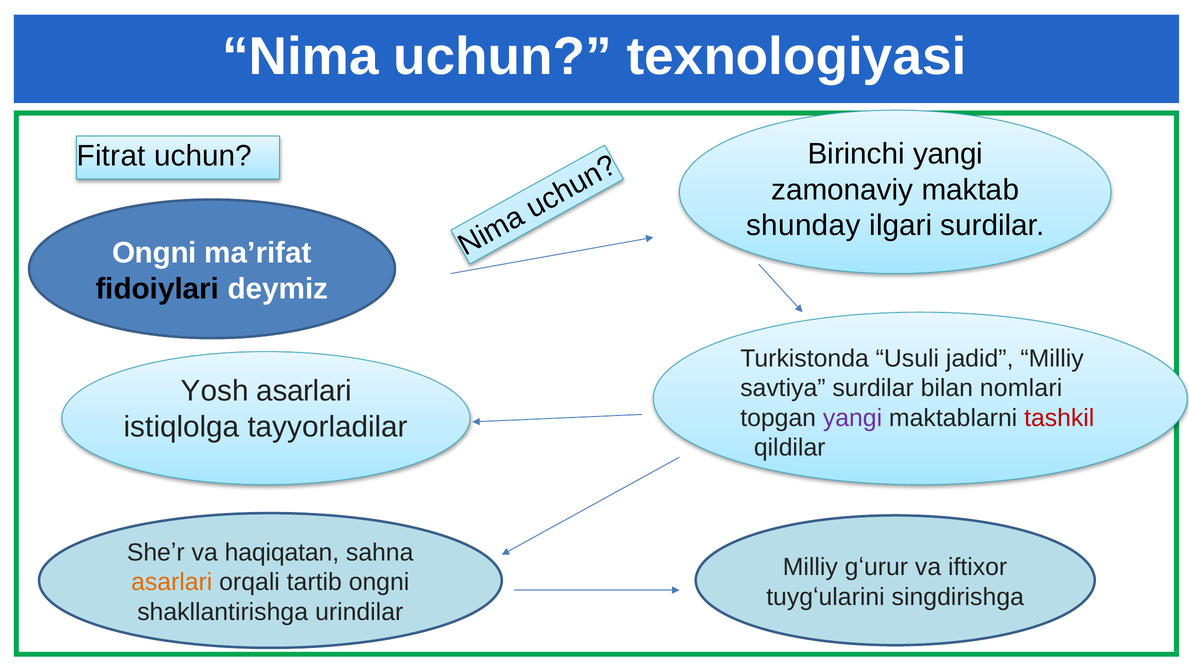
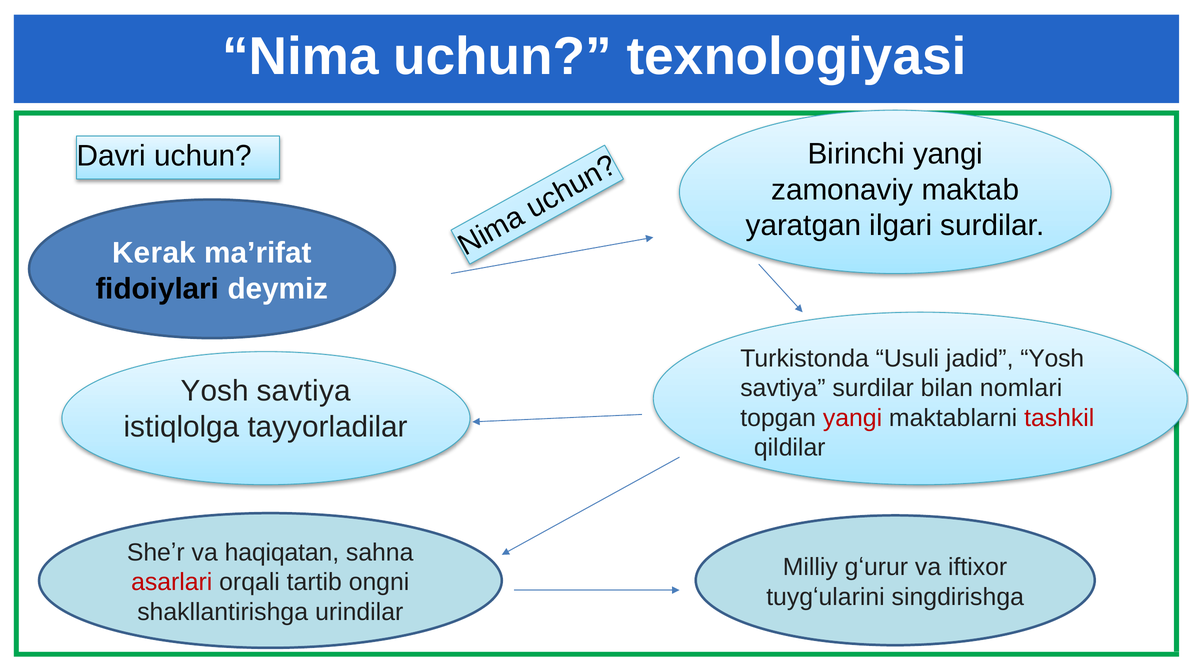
Fitrat: Fitrat -> Davri (111, 156)
shunday: shunday -> yaratgan (803, 225)
Ongni: Ongni -> Kerak (154, 253)
jadid Milliy: Milliy -> Yosh (1052, 358)
asarlari: asarlari -> savtiya (304, 391)
yangi colour: purple -> red (853, 418)
asarlari colour: orange -> red (172, 582)
